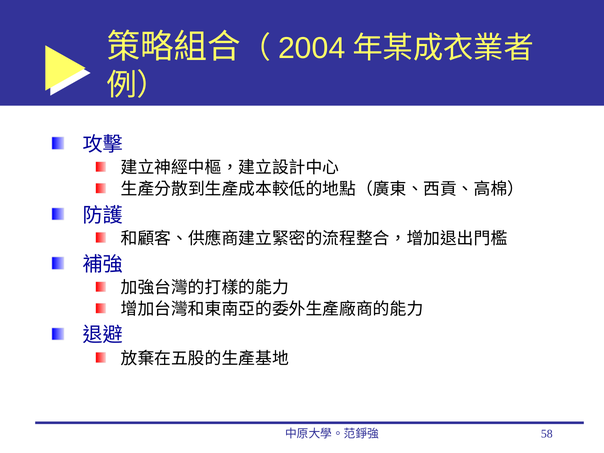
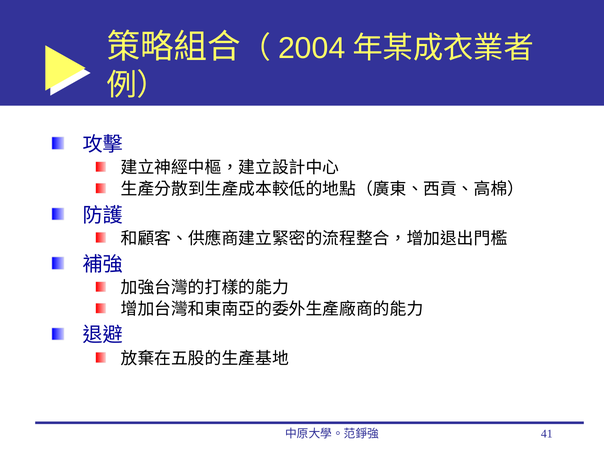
58: 58 -> 41 (547, 434)
